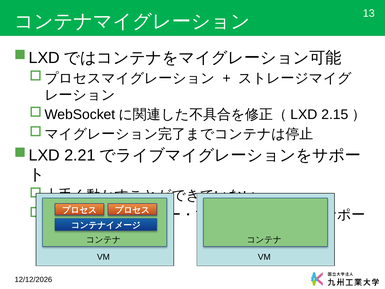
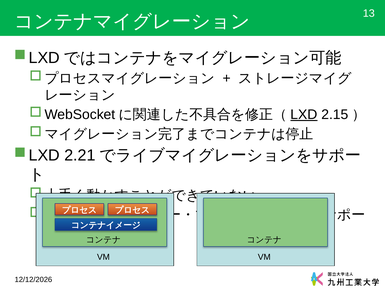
LXD underline: none -> present (304, 114)
